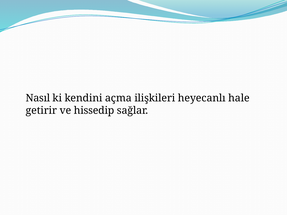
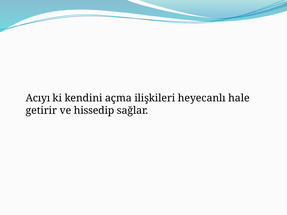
Nasıl: Nasıl -> Acıyı (38, 98)
